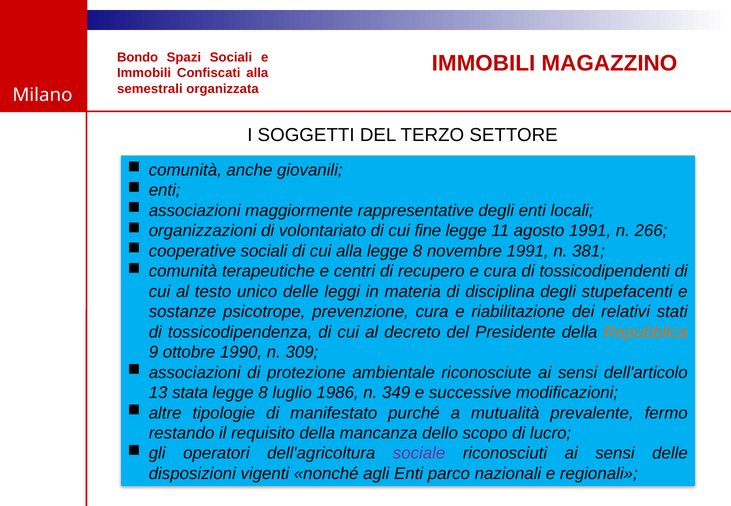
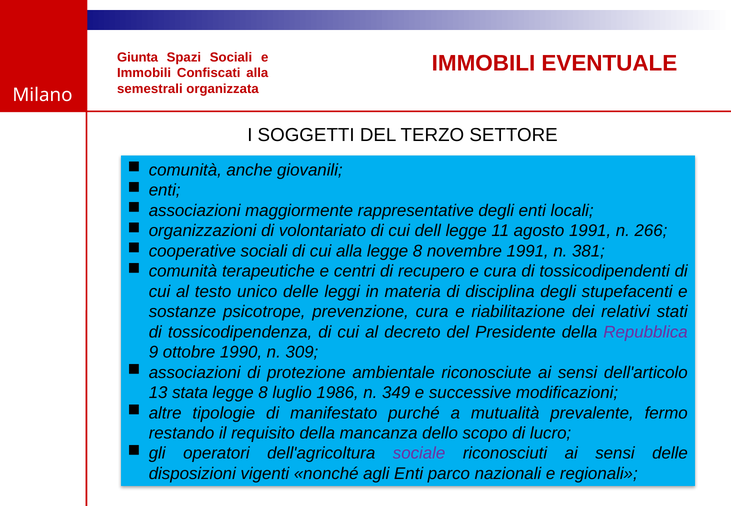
Bondo: Bondo -> Giunta (138, 57)
MAGAZZINO: MAGAZZINO -> EVENTUALE (609, 64)
fine: fine -> dell (428, 231)
Repubblica colour: orange -> purple (646, 332)
